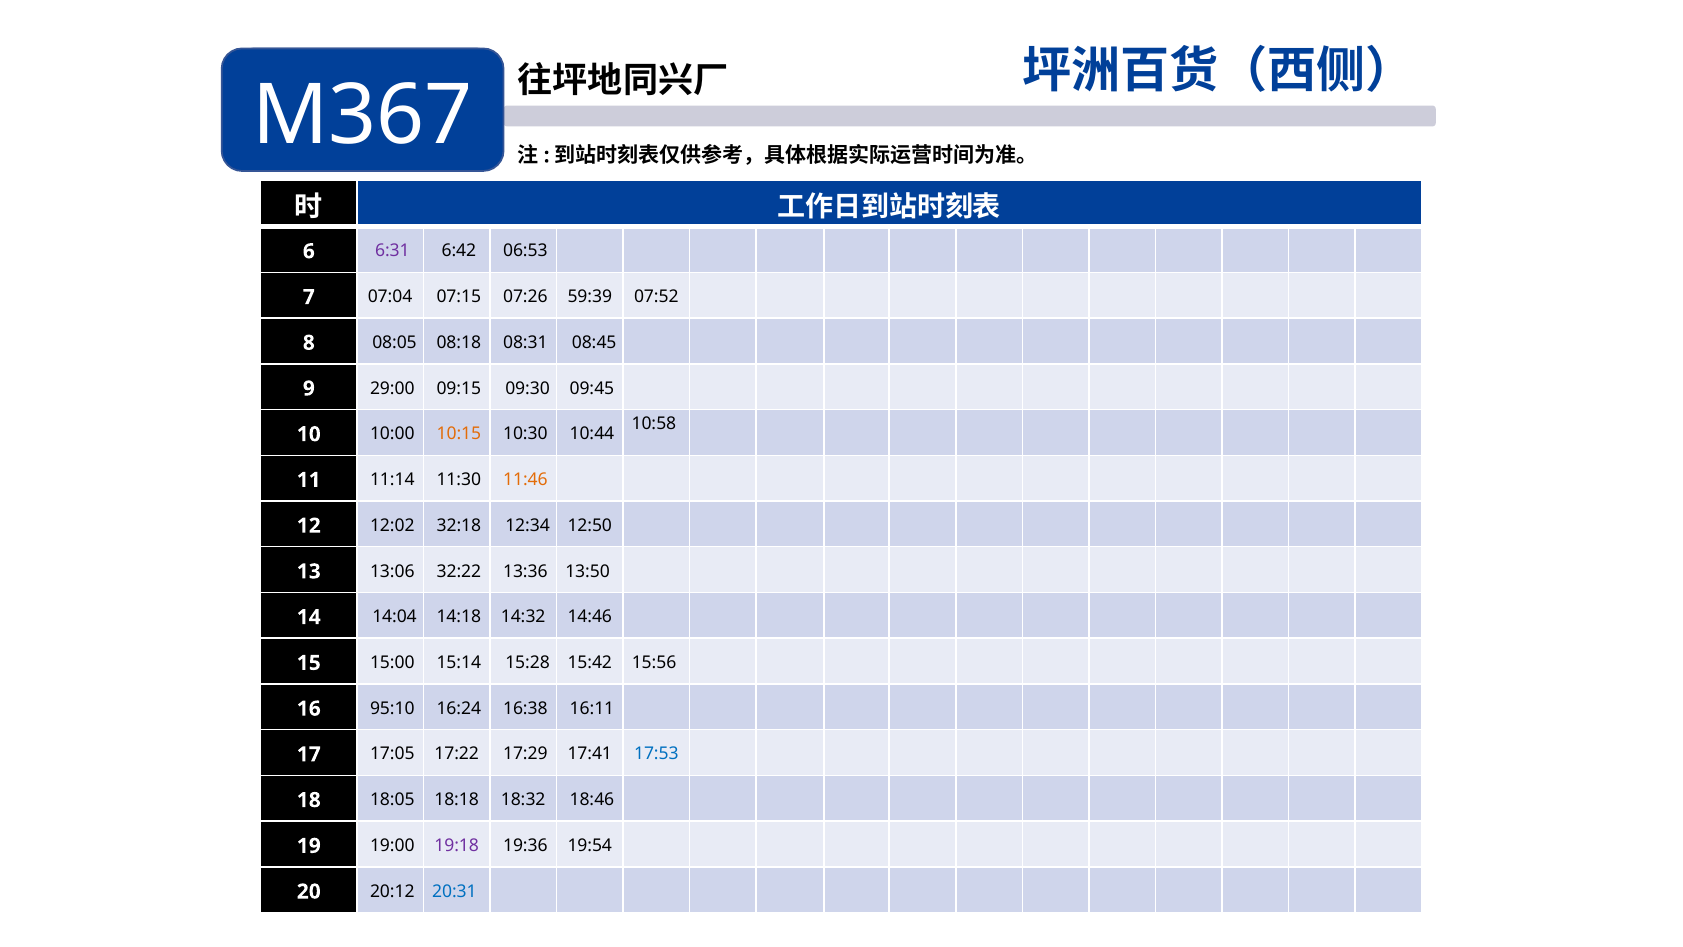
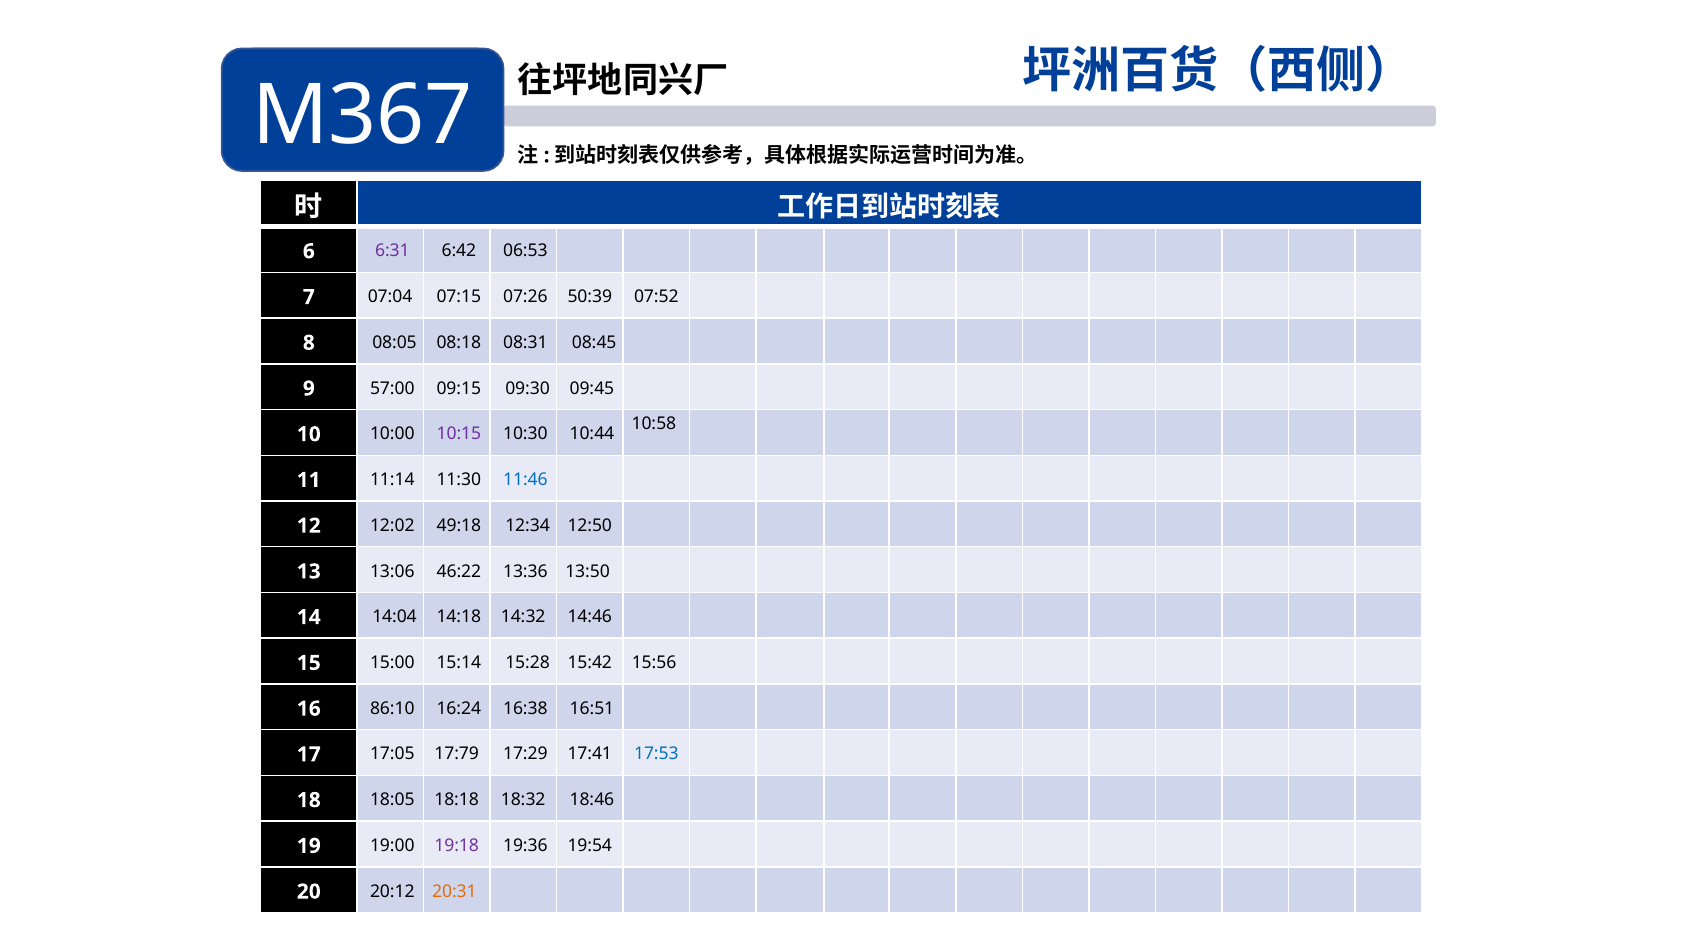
59:39: 59:39 -> 50:39 (590, 297)
29:00: 29:00 -> 57:00 (392, 388)
10:15 colour: orange -> purple (459, 434)
11:46 colour: orange -> blue (525, 480)
32:18: 32:18 -> 49:18 (459, 525)
32:22: 32:22 -> 46:22 (459, 571)
95:10: 95:10 -> 86:10 (392, 708)
16:11: 16:11 -> 16:51 (592, 708)
17:22: 17:22 -> 17:79 (457, 754)
20:31 colour: blue -> orange (454, 891)
